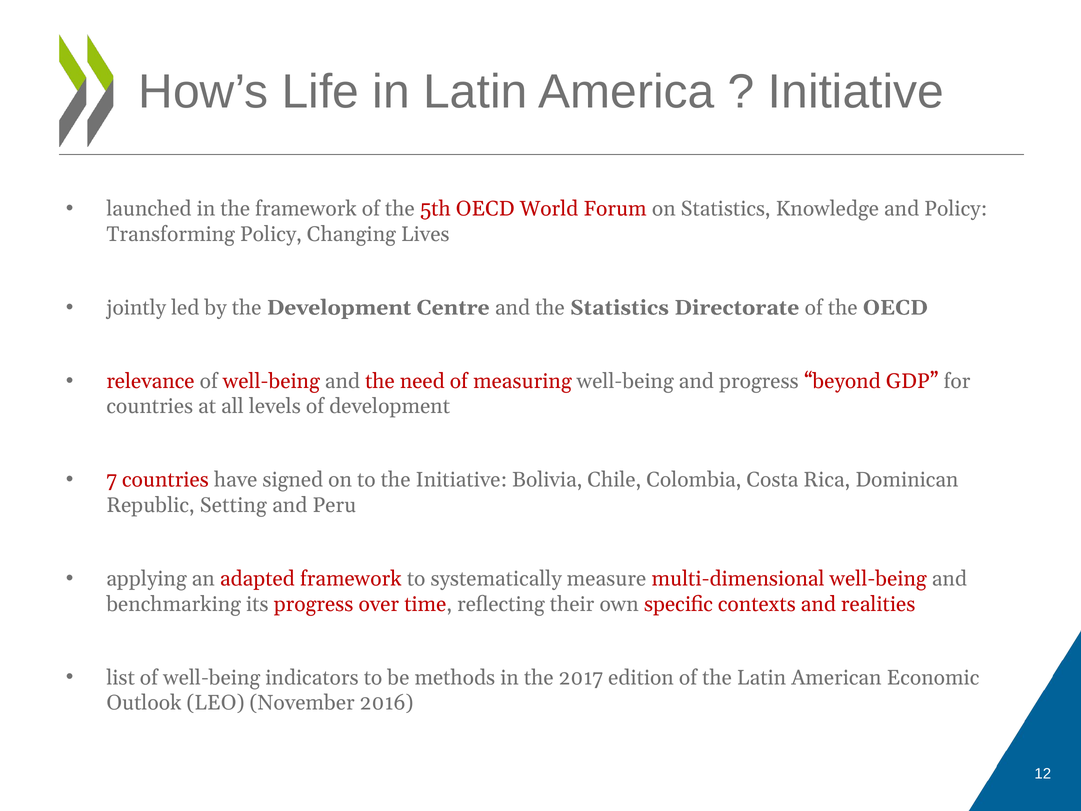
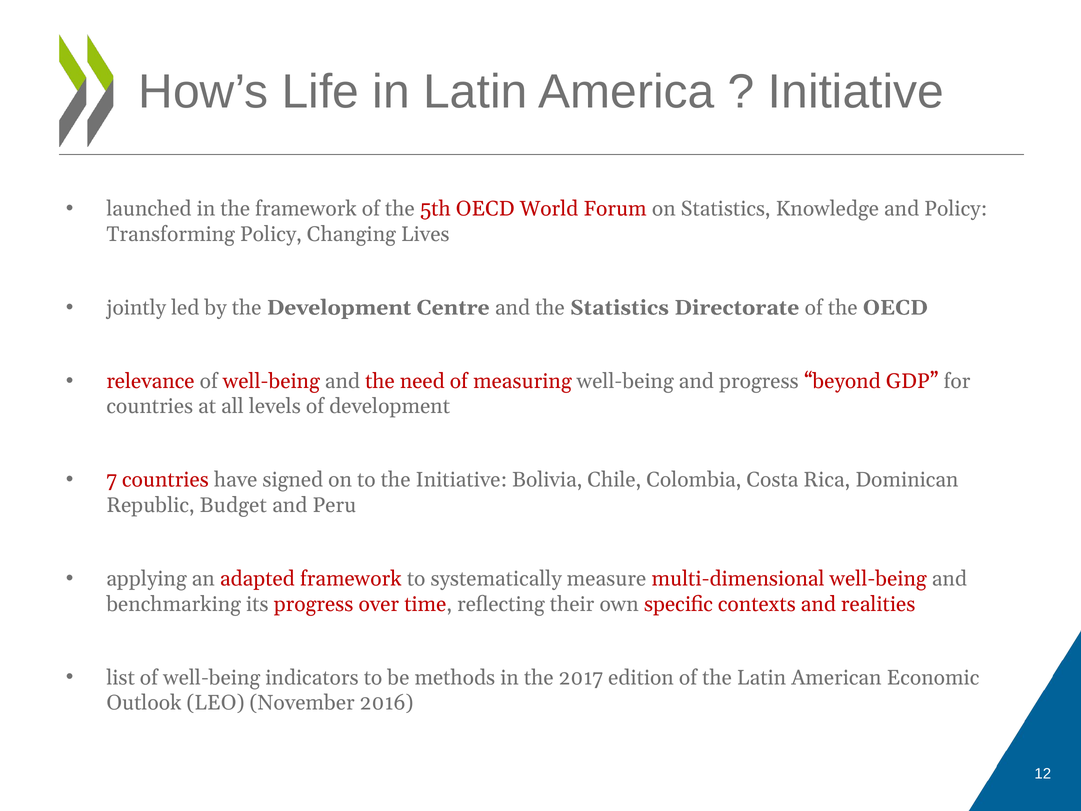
Setting: Setting -> Budget (233, 505)
